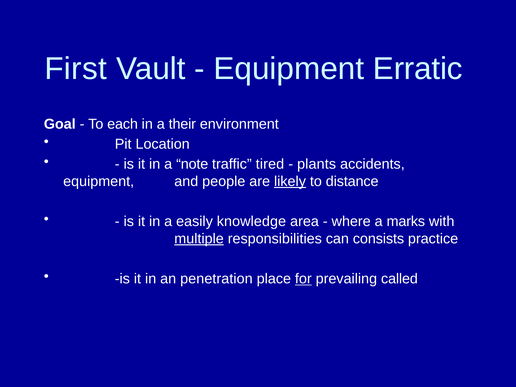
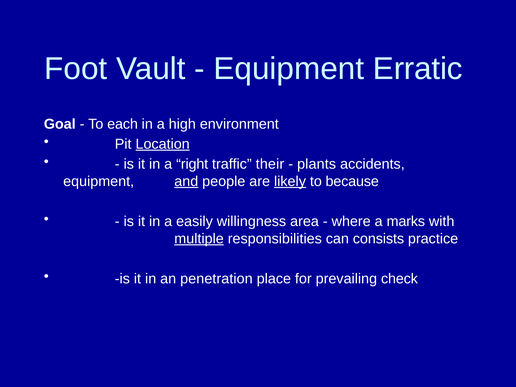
First: First -> Foot (76, 69)
their: their -> high (182, 124)
Location underline: none -> present (163, 144)
note: note -> right (192, 164)
tired: tired -> their (270, 164)
and underline: none -> present (186, 181)
distance: distance -> because (352, 181)
knowledge: knowledge -> willingness (251, 221)
for underline: present -> none (303, 279)
called: called -> check (399, 279)
